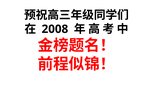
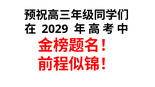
2008: 2008 -> 2029 (55, 29)
